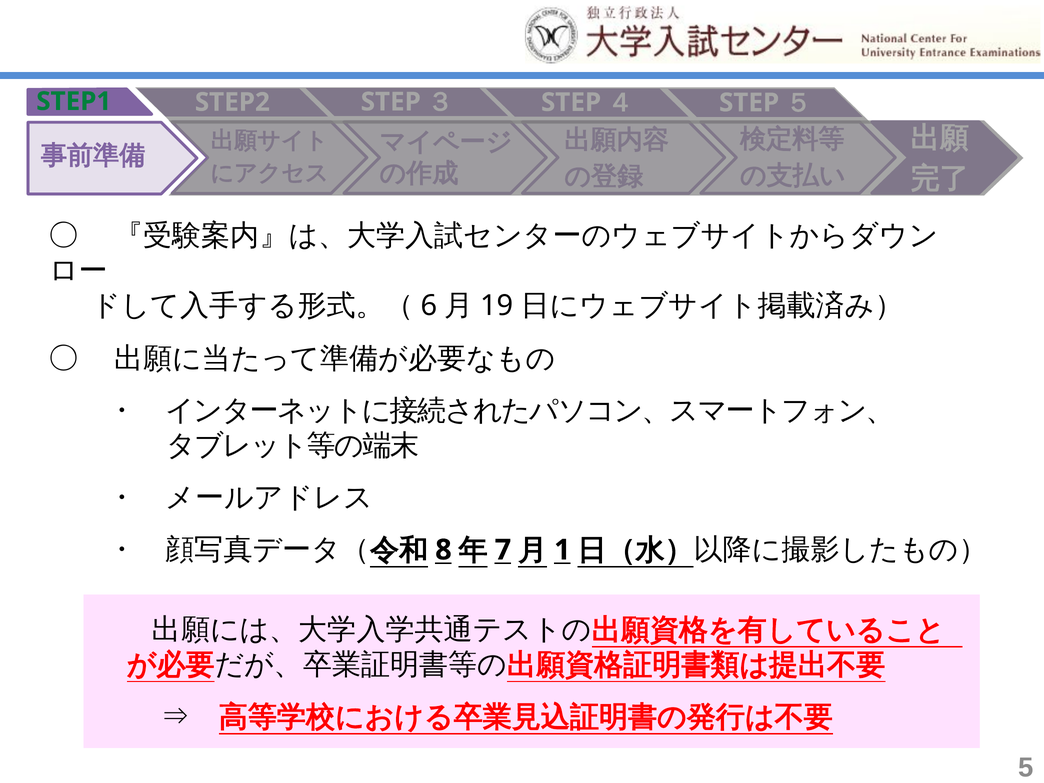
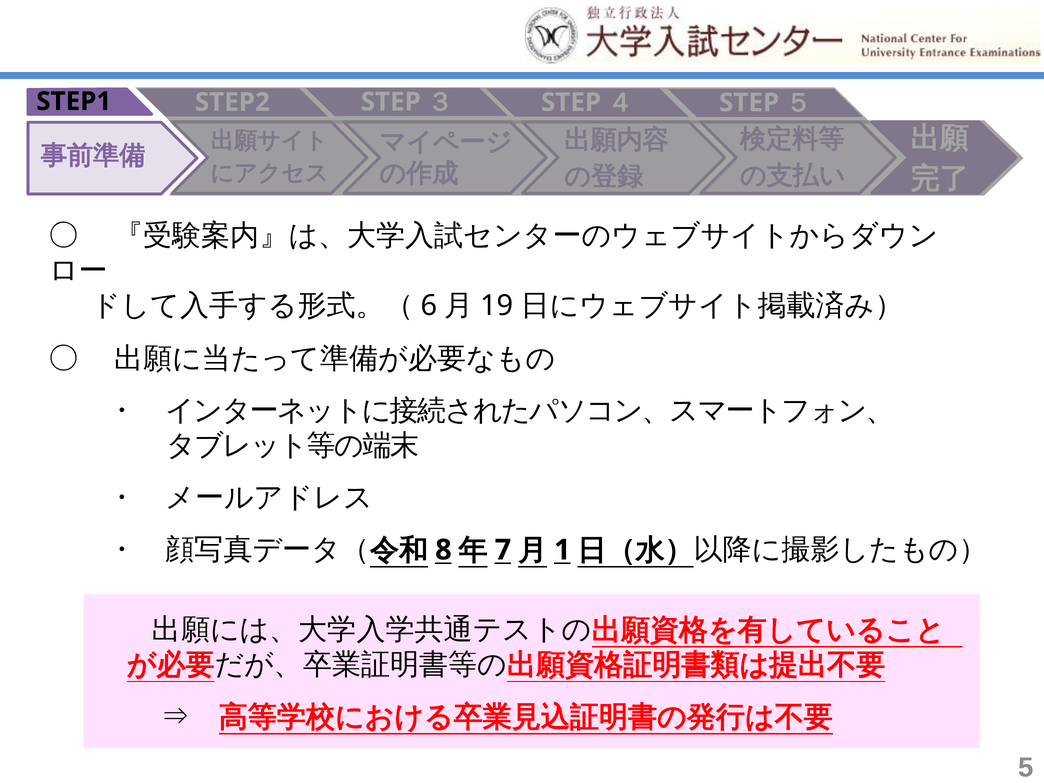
STEP1 colour: green -> black (74, 101)
